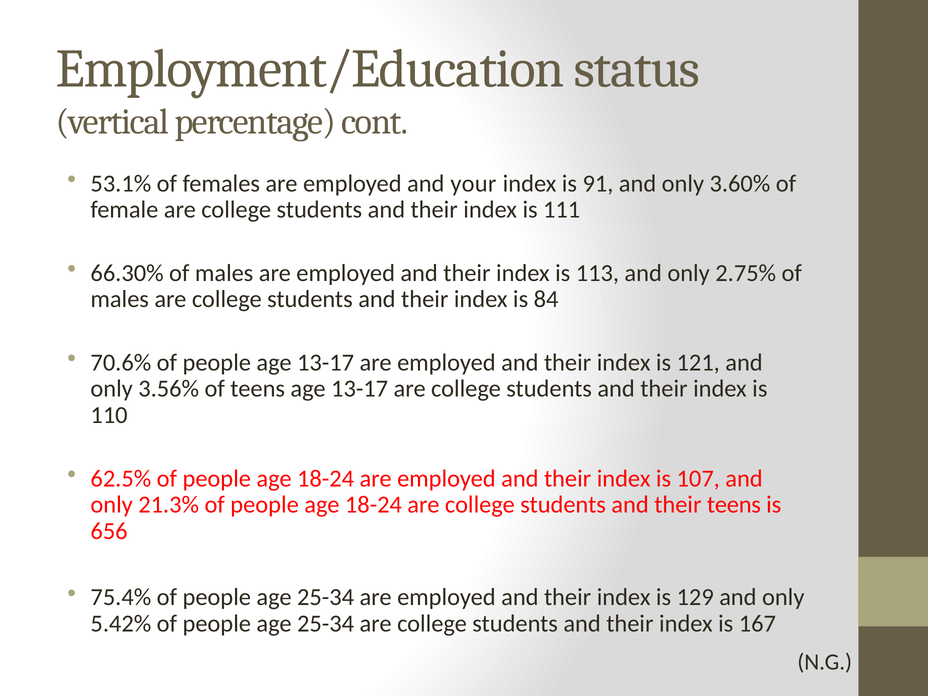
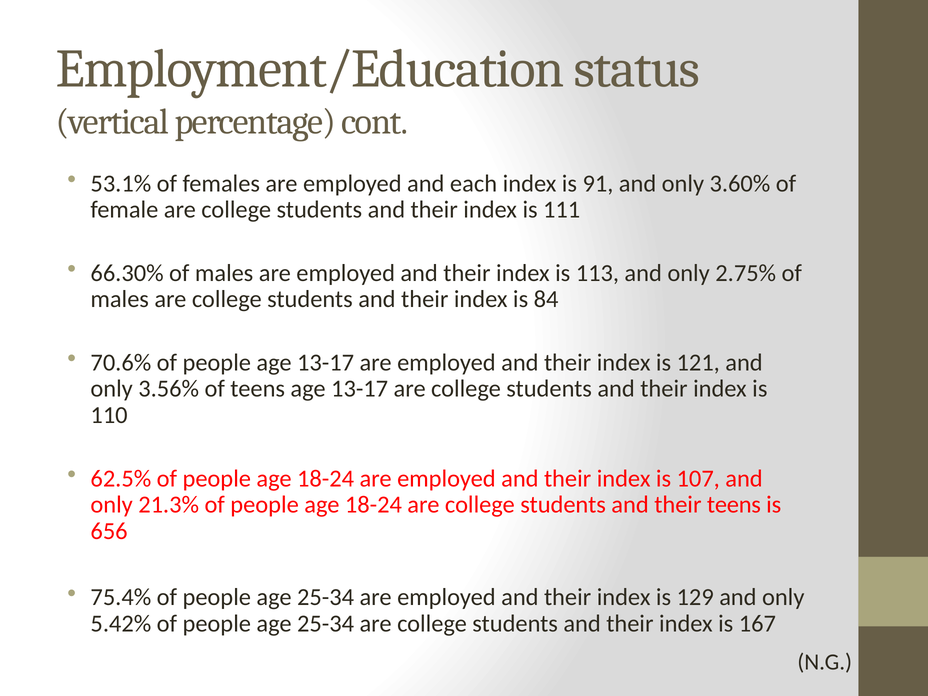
your: your -> each (474, 183)
